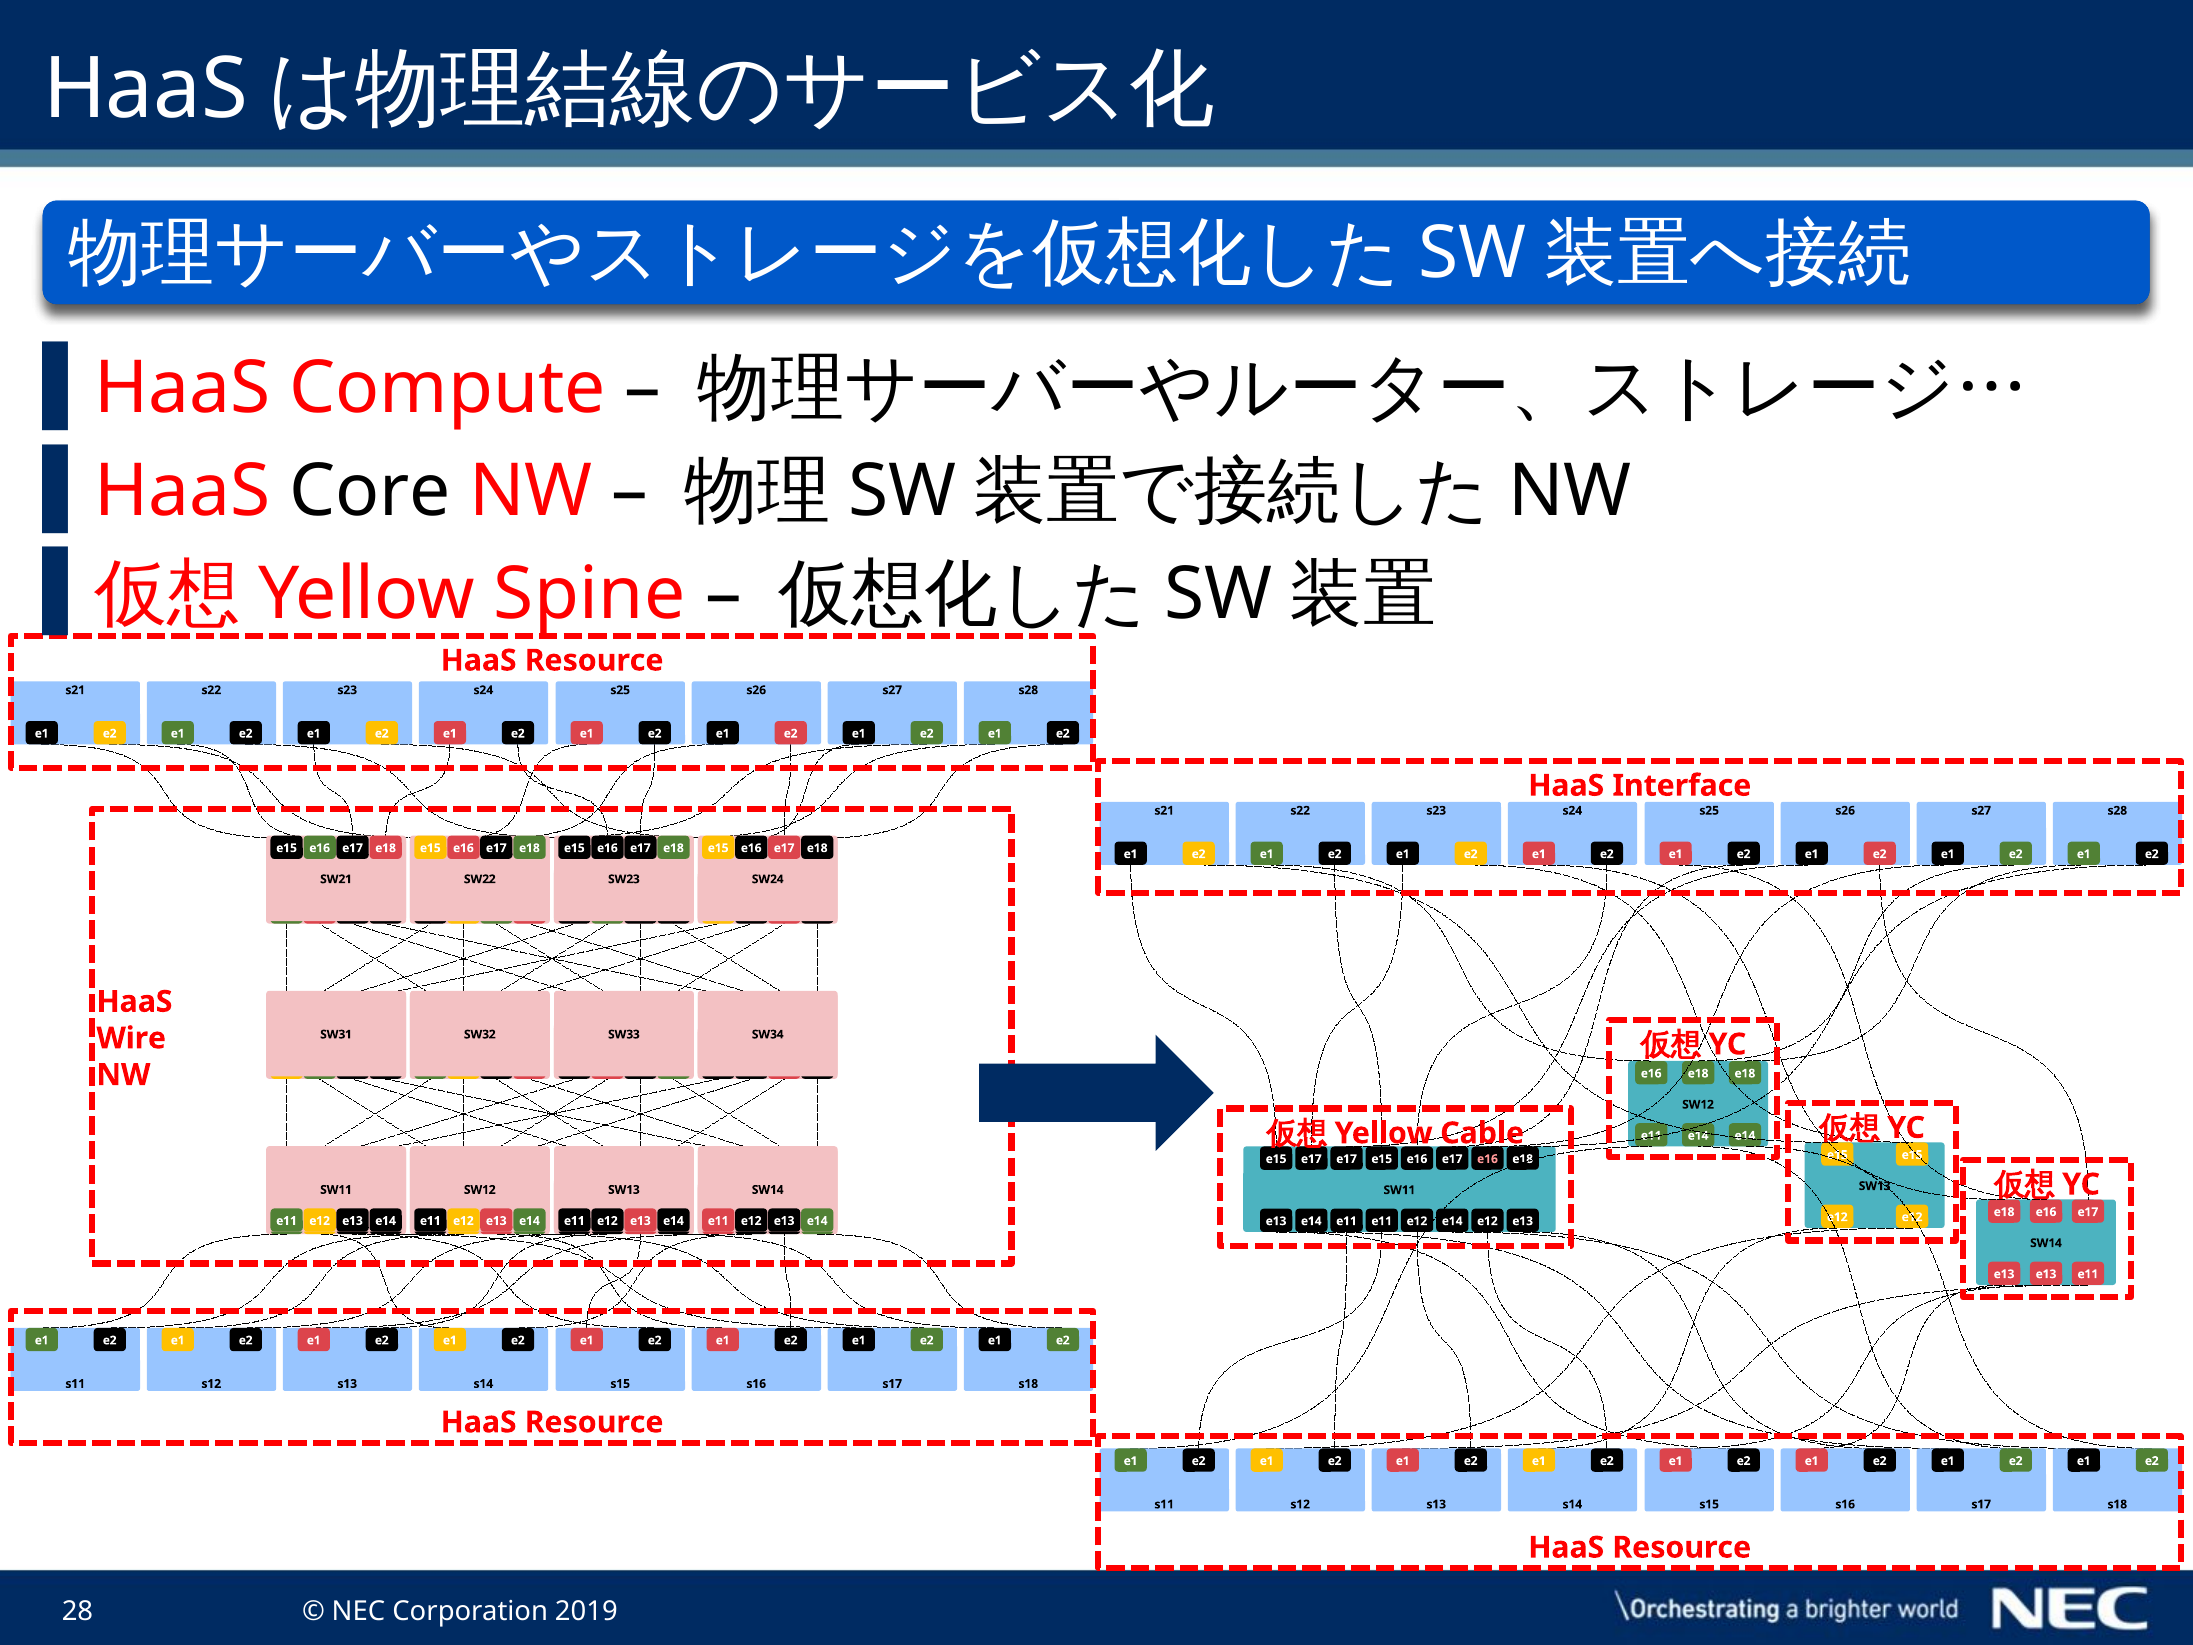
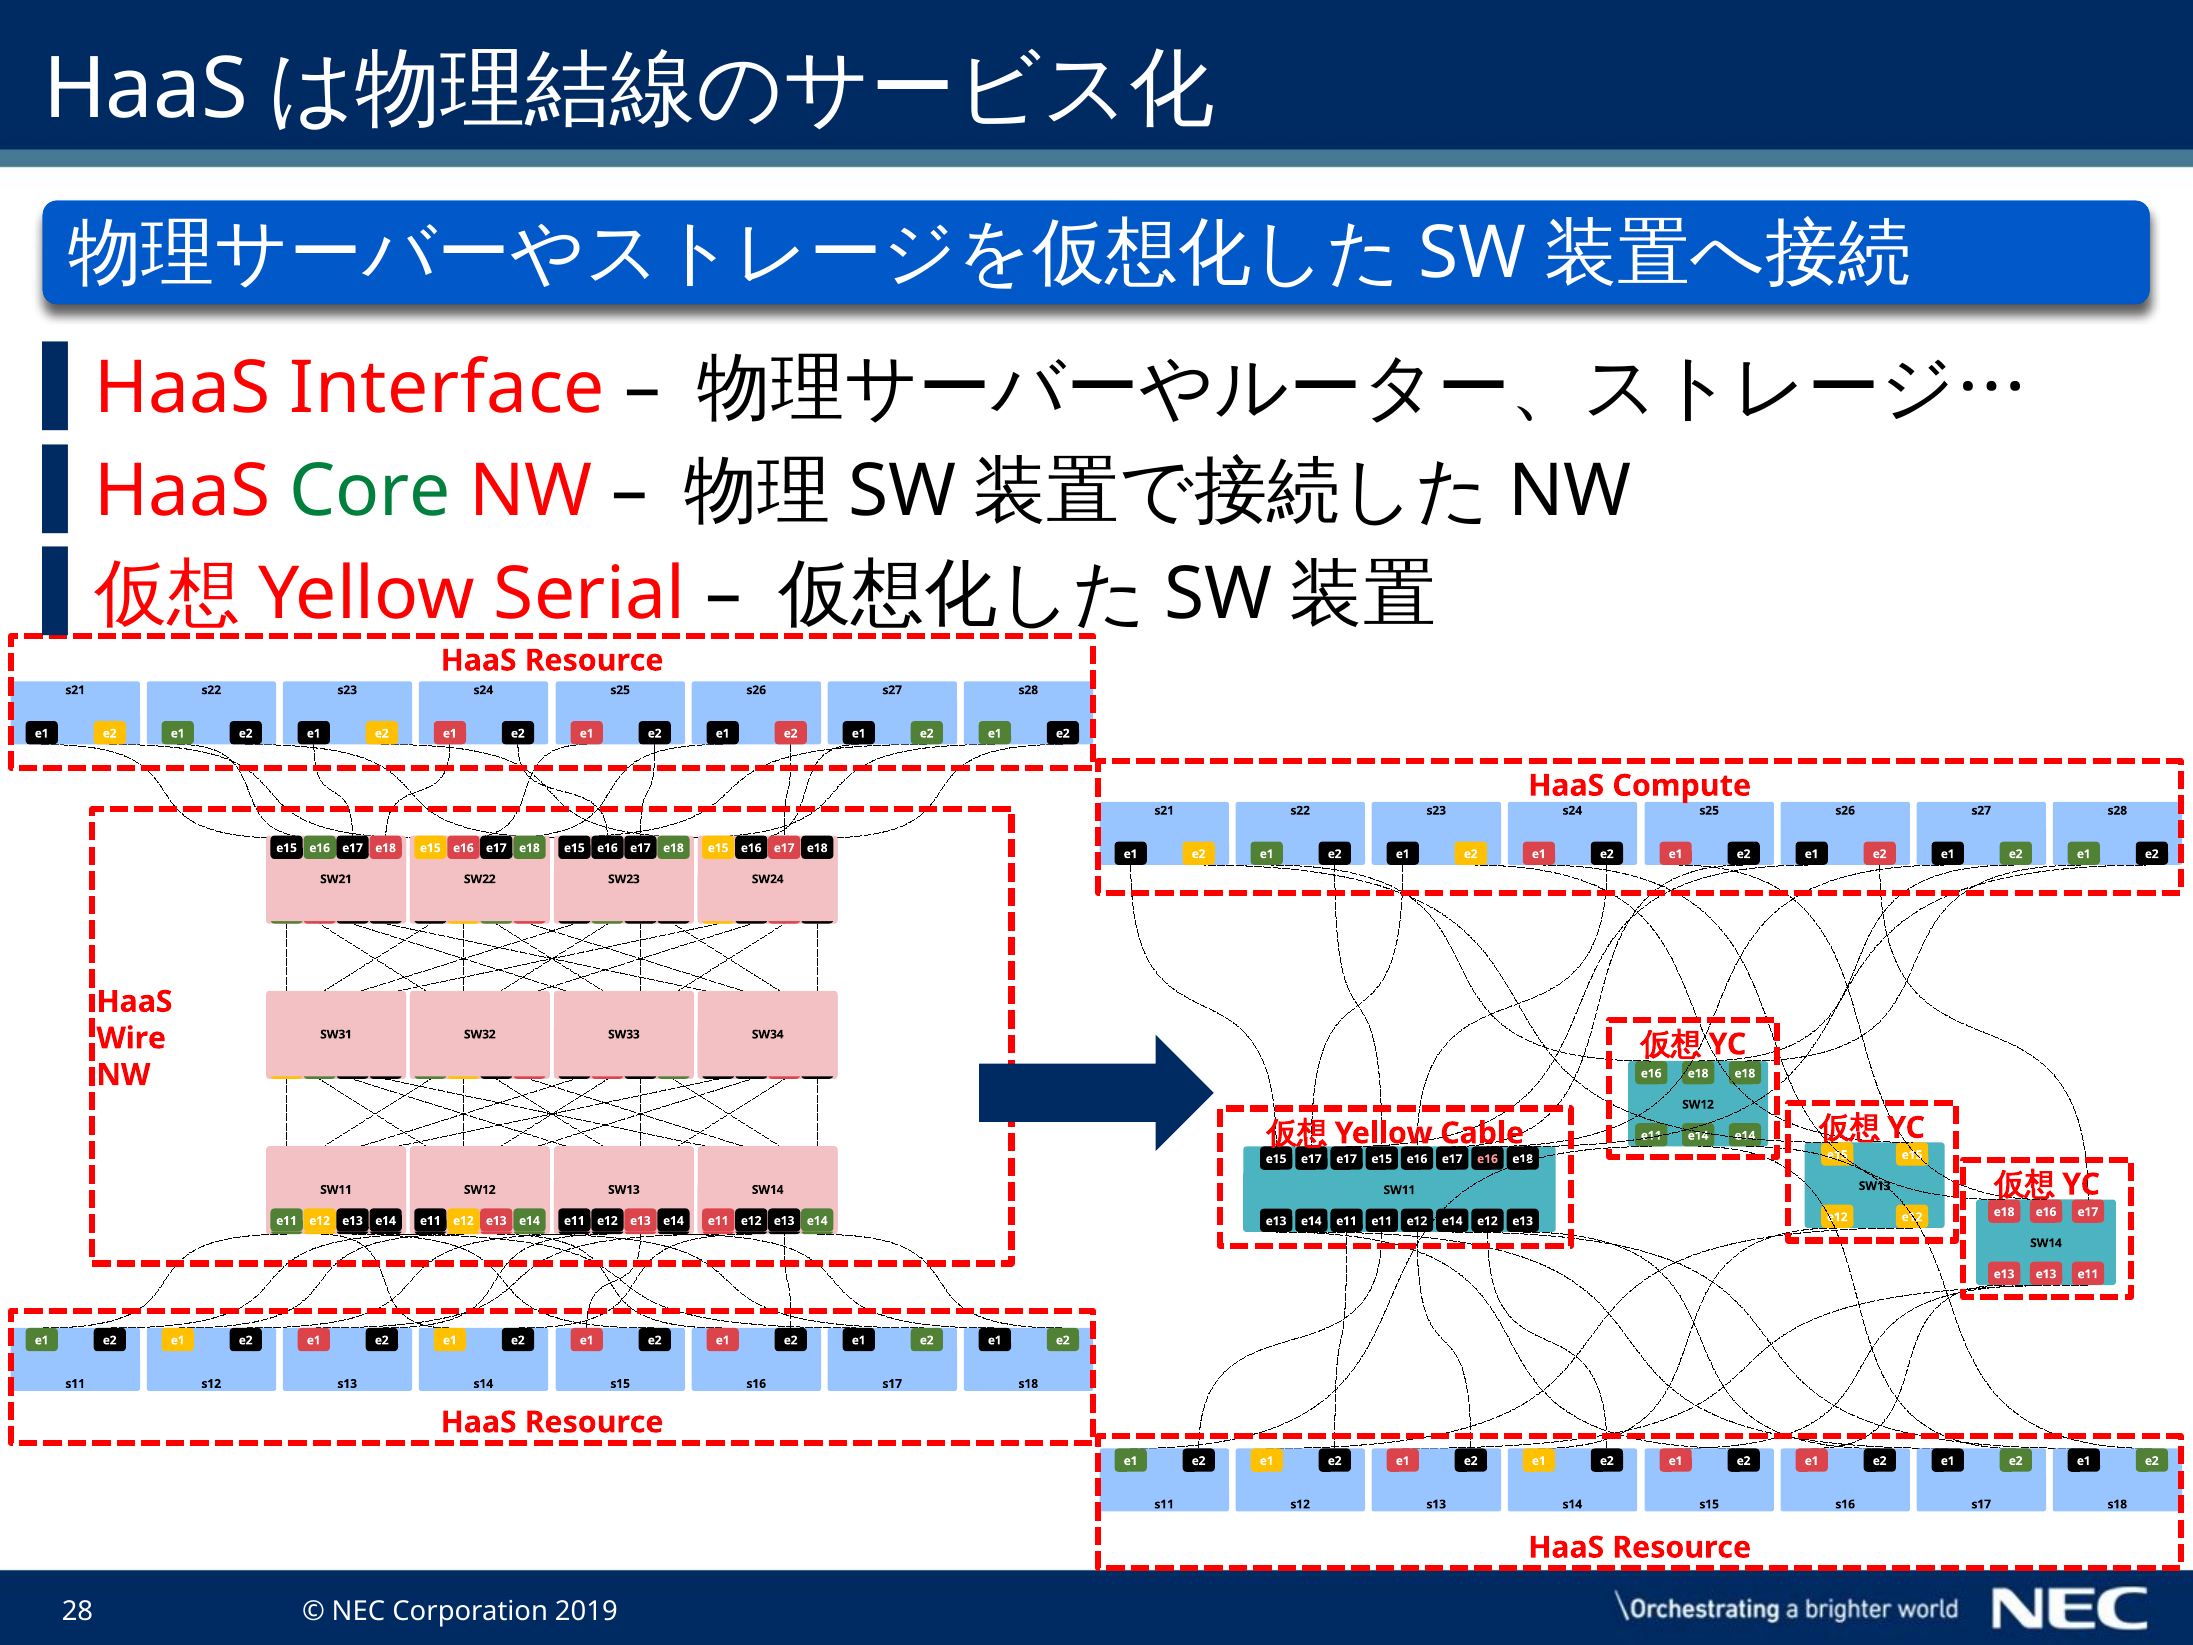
Compute: Compute -> Interface (447, 388)
Core colour: black -> green (370, 491)
Spine: Spine -> Serial (590, 594)
Interface: Interface -> Compute (1682, 786)
